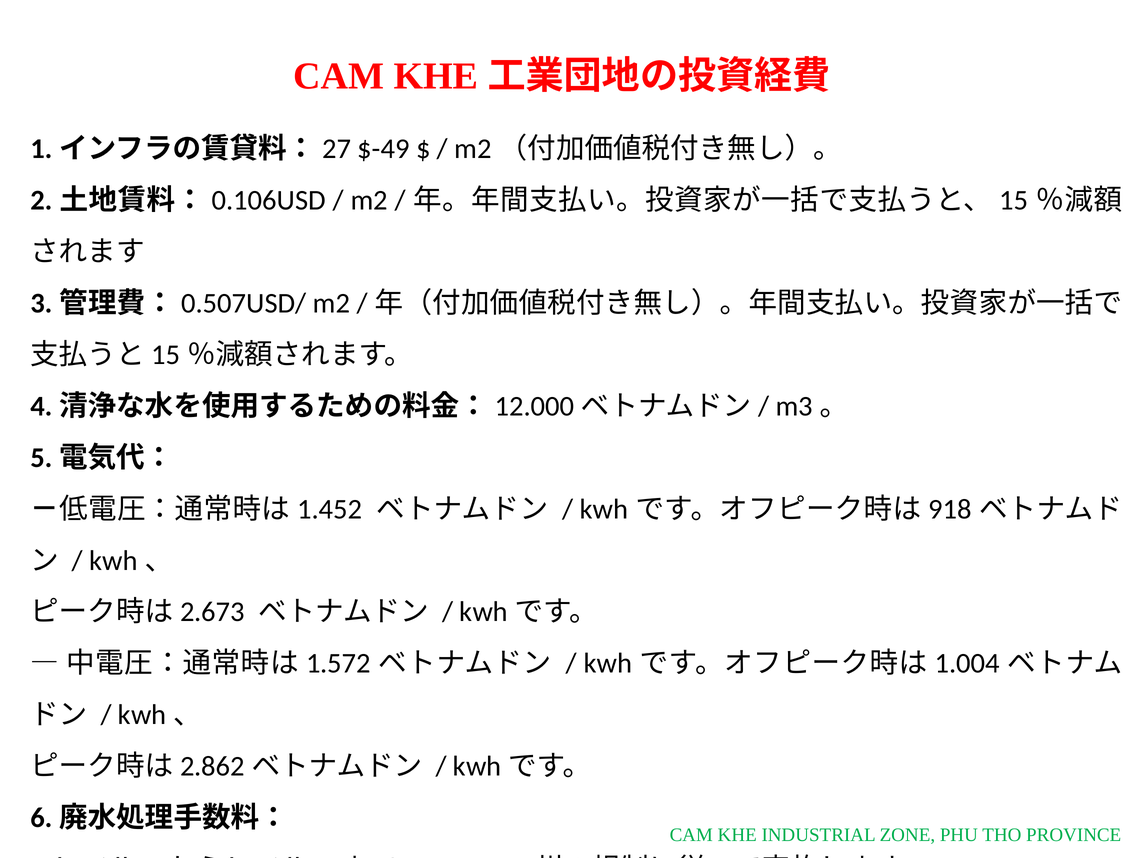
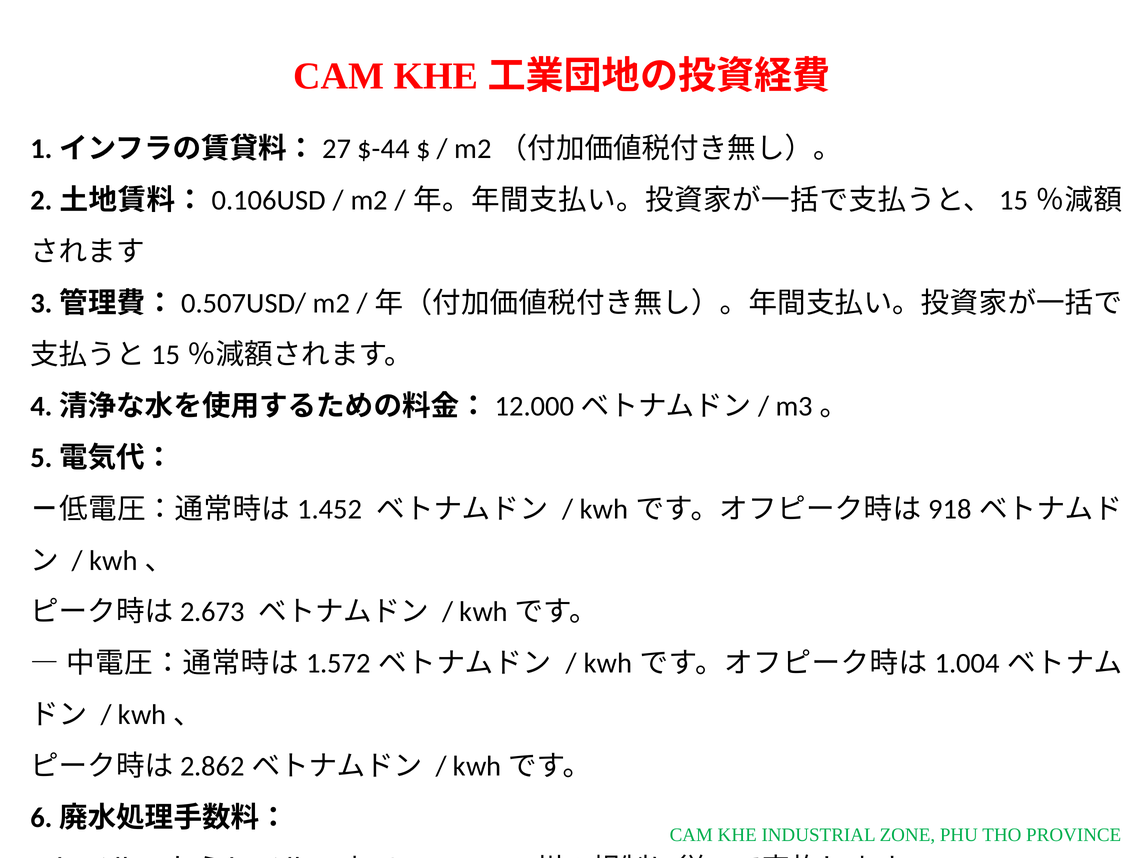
$-49: $-49 -> $-44 (384, 149)
